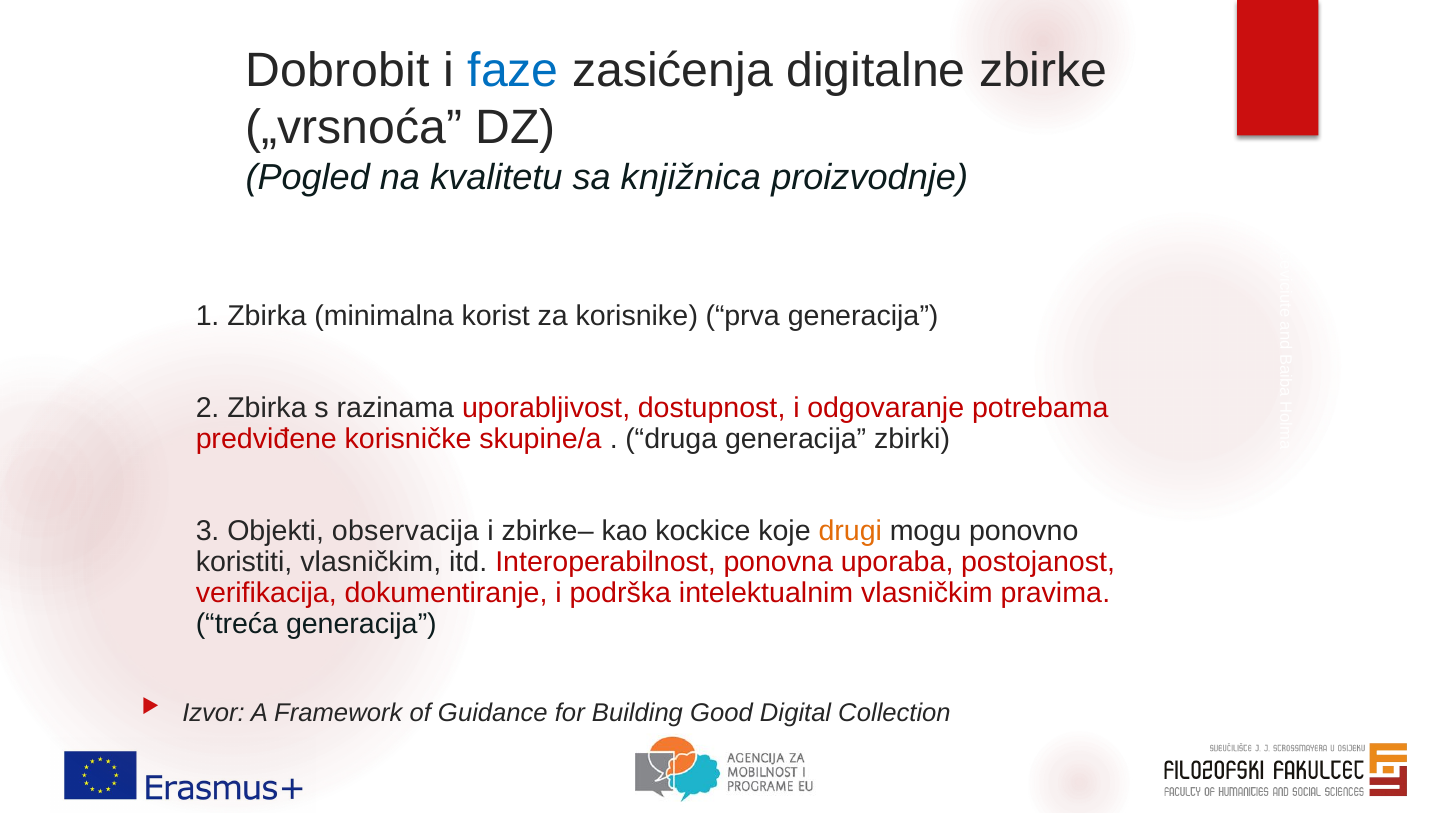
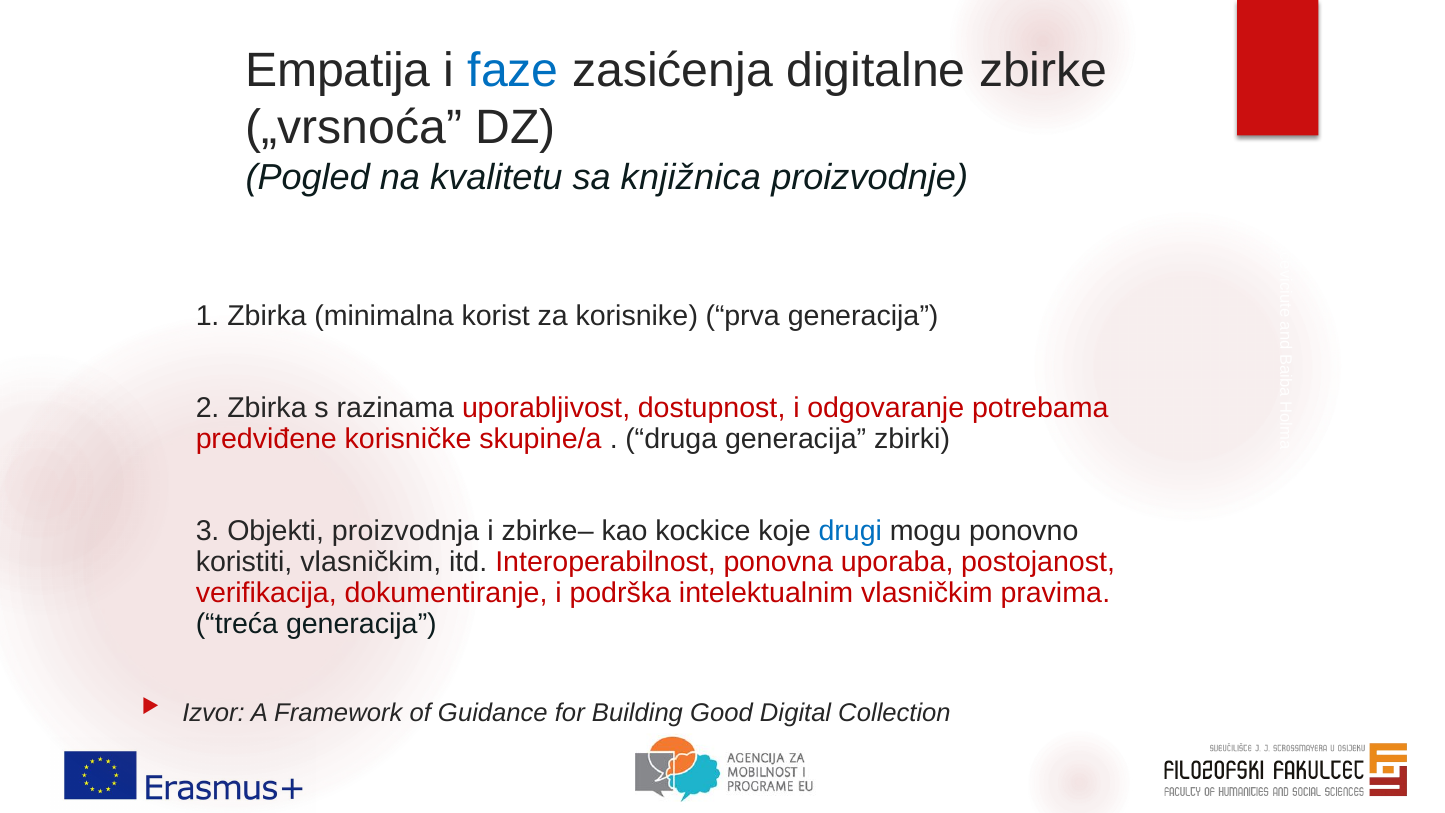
Dobrobit: Dobrobit -> Empatija (338, 70)
observacija: observacija -> proizvodnja (406, 531)
drugi colour: orange -> blue (850, 531)
